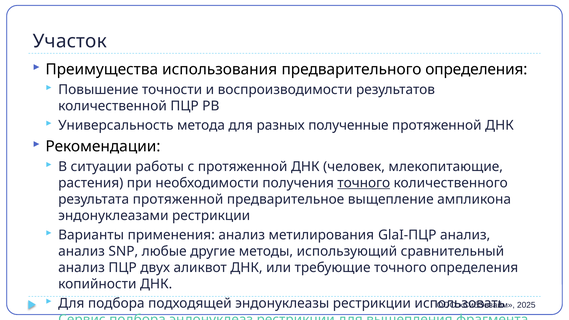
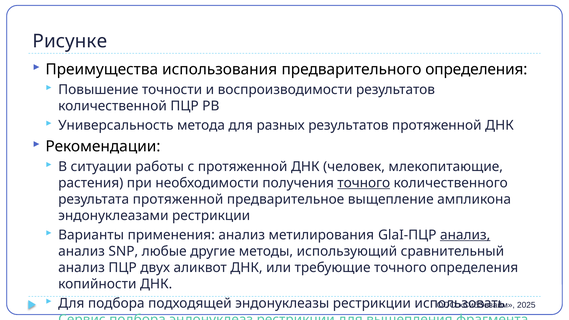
Участок: Участок -> Рисунке (70, 41)
разных полученные: полученные -> результатов (348, 125)
анализ underline: none -> present (465, 235)
